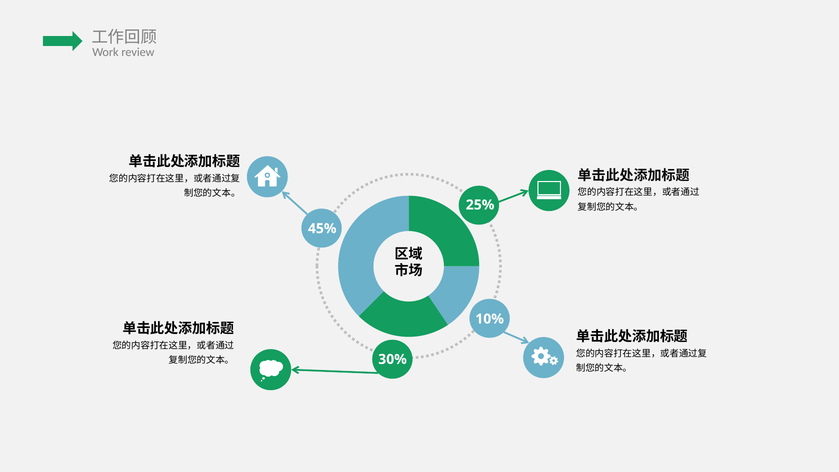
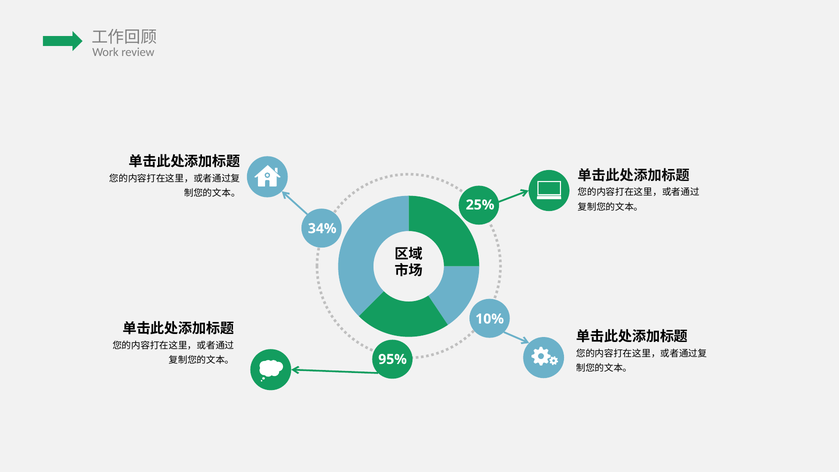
45%: 45% -> 34% (322, 229)
30%: 30% -> 95% (393, 359)
